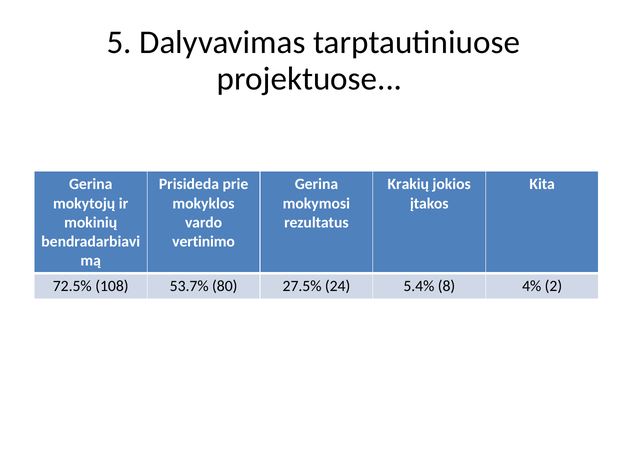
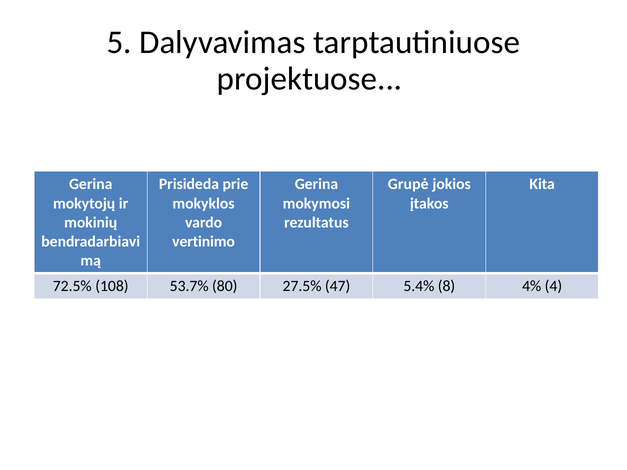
Krakių: Krakių -> Grupė (408, 184)
24: 24 -> 47 (338, 286)
2: 2 -> 4 (553, 286)
